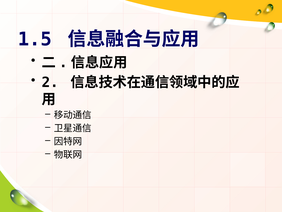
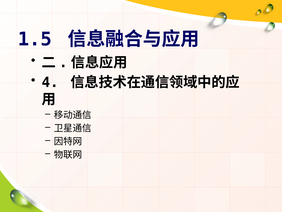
2: 2 -> 4 (50, 82)
